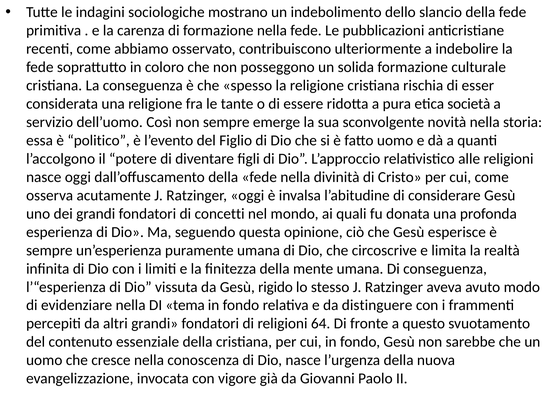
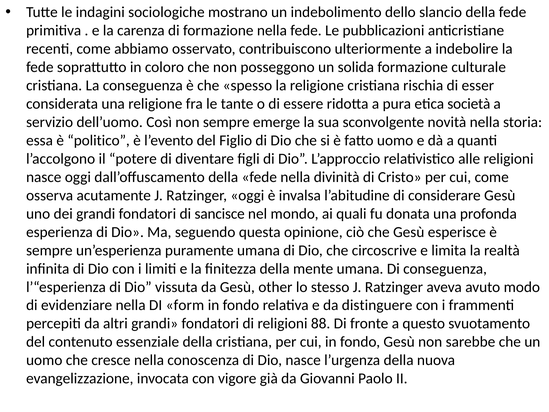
concetti: concetti -> sancisce (220, 214)
rigido: rigido -> other (275, 287)
tema: tema -> form (185, 305)
64: 64 -> 88 (321, 323)
